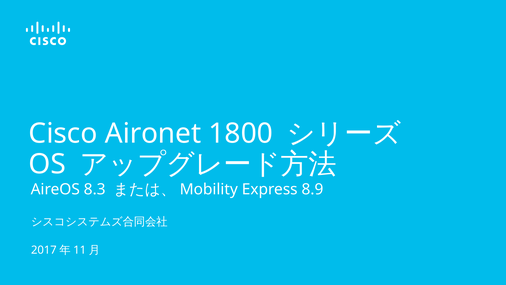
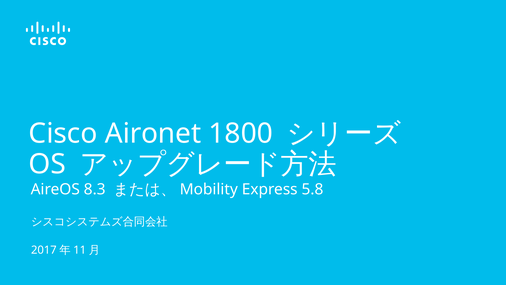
8.9: 8.9 -> 5.8 (312, 189)
